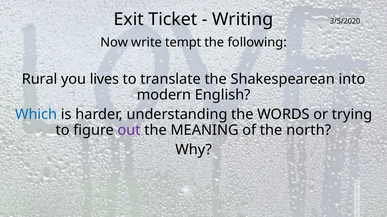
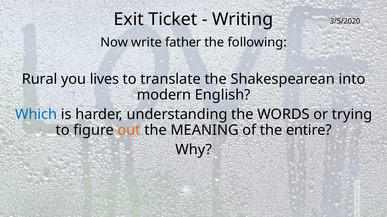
tempt: tempt -> father (183, 43)
out colour: purple -> orange (129, 130)
north: north -> entire (309, 130)
